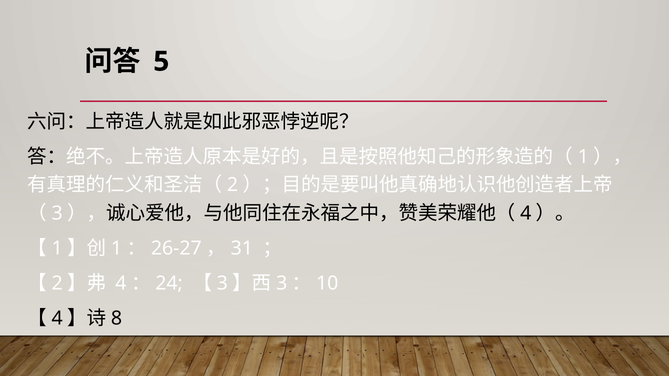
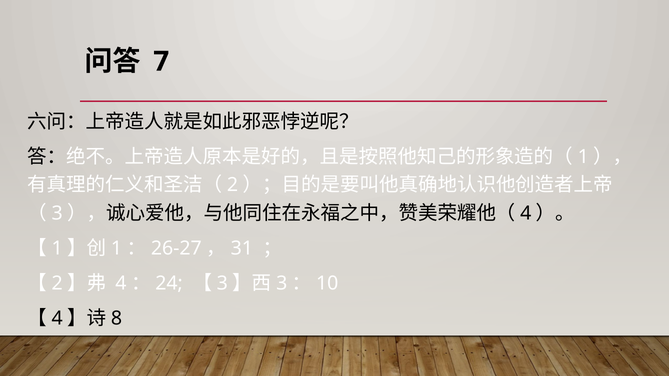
5: 5 -> 7 (161, 62)
